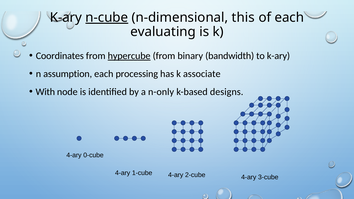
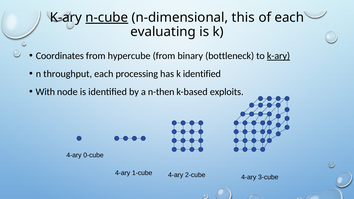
hypercube underline: present -> none (129, 56)
bandwidth: bandwidth -> bottleneck (230, 56)
k-ary underline: none -> present (278, 56)
assumption: assumption -> throughput (68, 74)
k associate: associate -> identified (202, 74)
n-only: n-only -> n-then (161, 92)
designs: designs -> exploits (227, 92)
